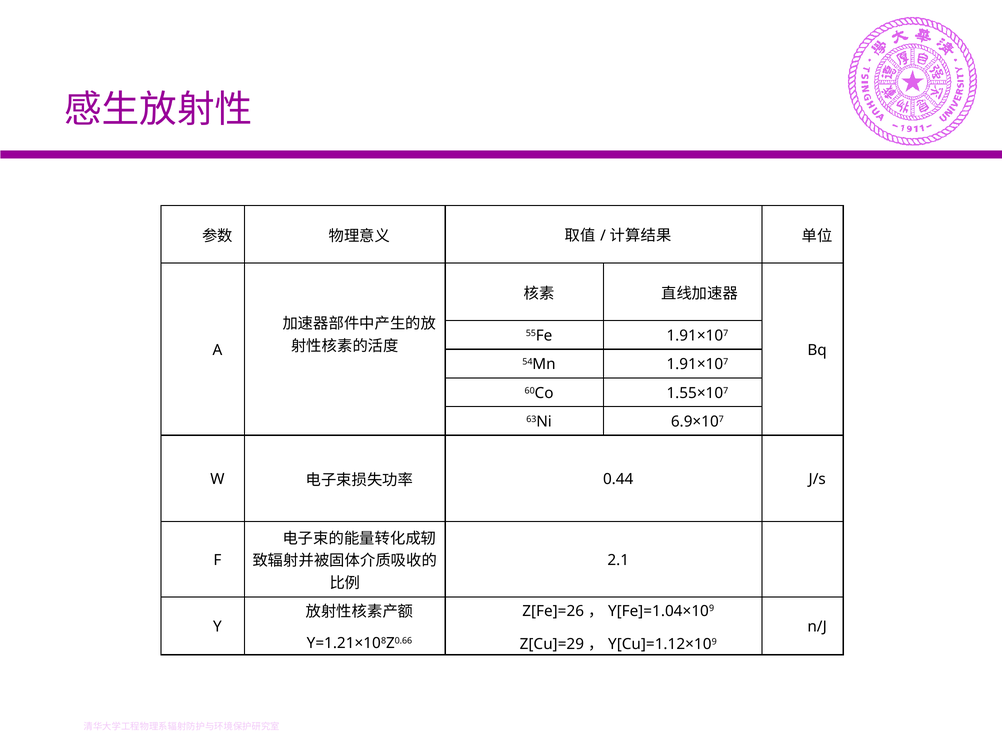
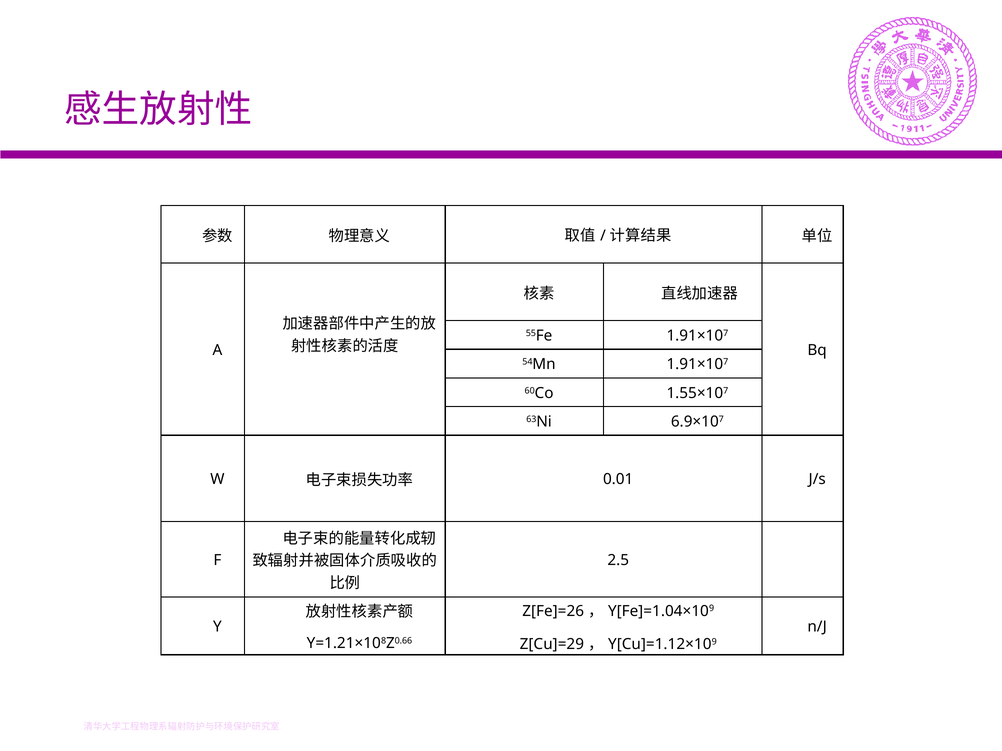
0.44: 0.44 -> 0.01 (618, 480)
2.1: 2.1 -> 2.5 (618, 560)
